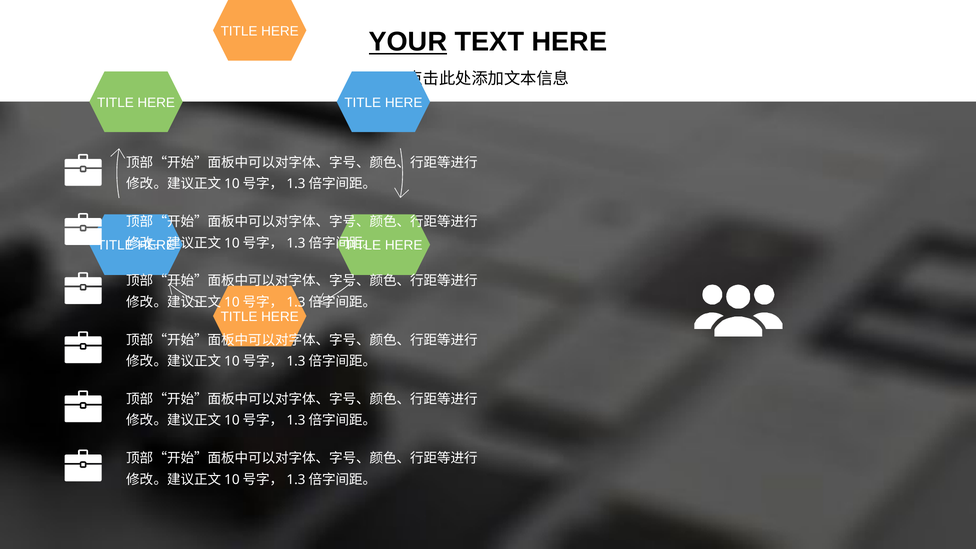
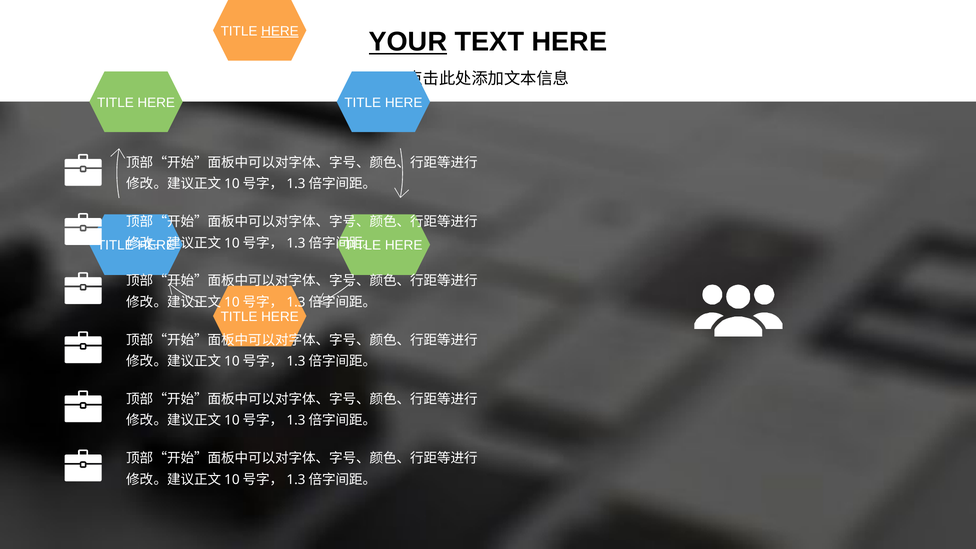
HERE underline: none -> present (280, 31)
